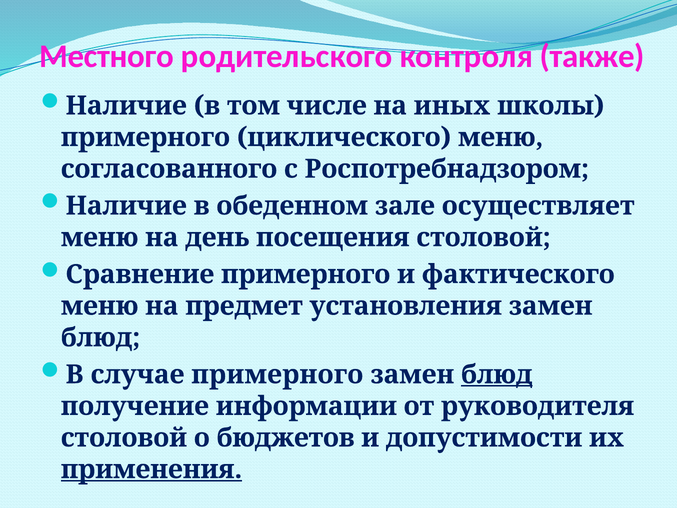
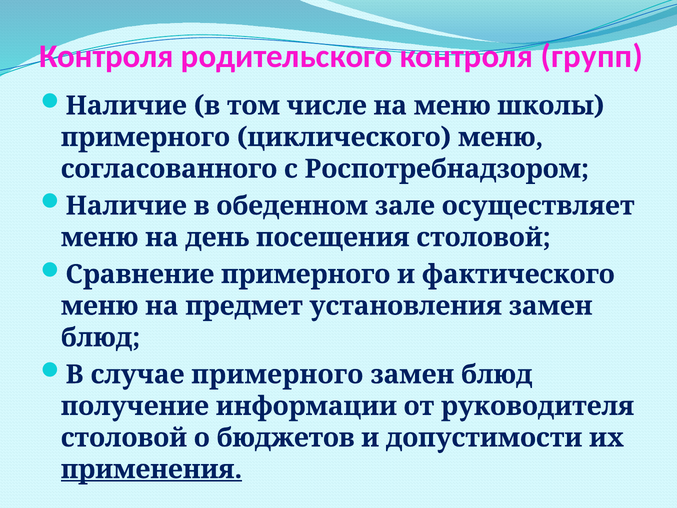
Местного: Местного -> Контроля (106, 57)
также: также -> групп (592, 57)
на иных: иных -> меню (452, 106)
блюд underline: present -> none (497, 374)
